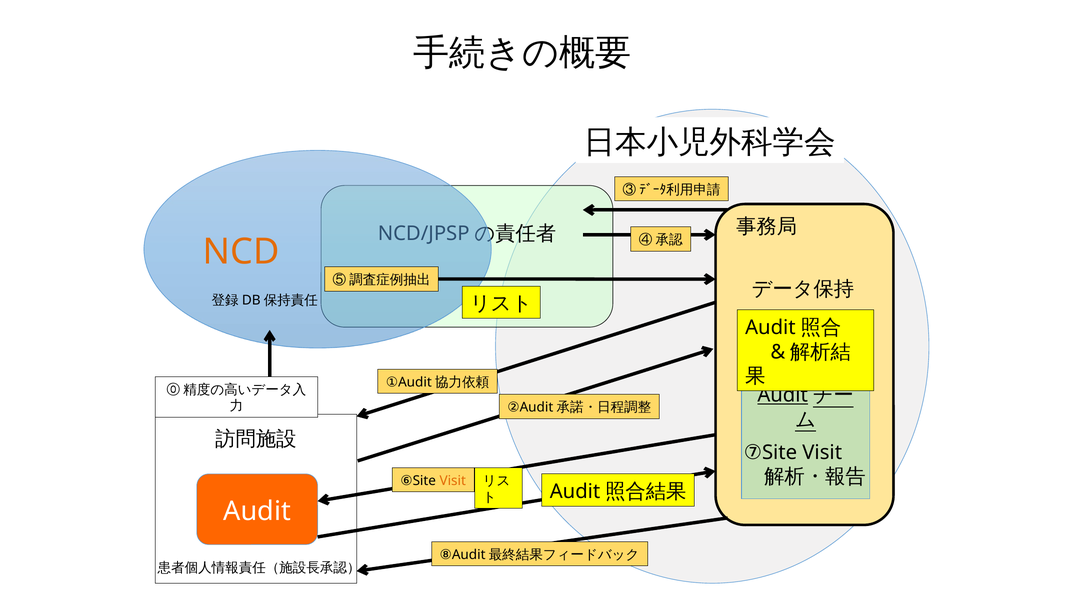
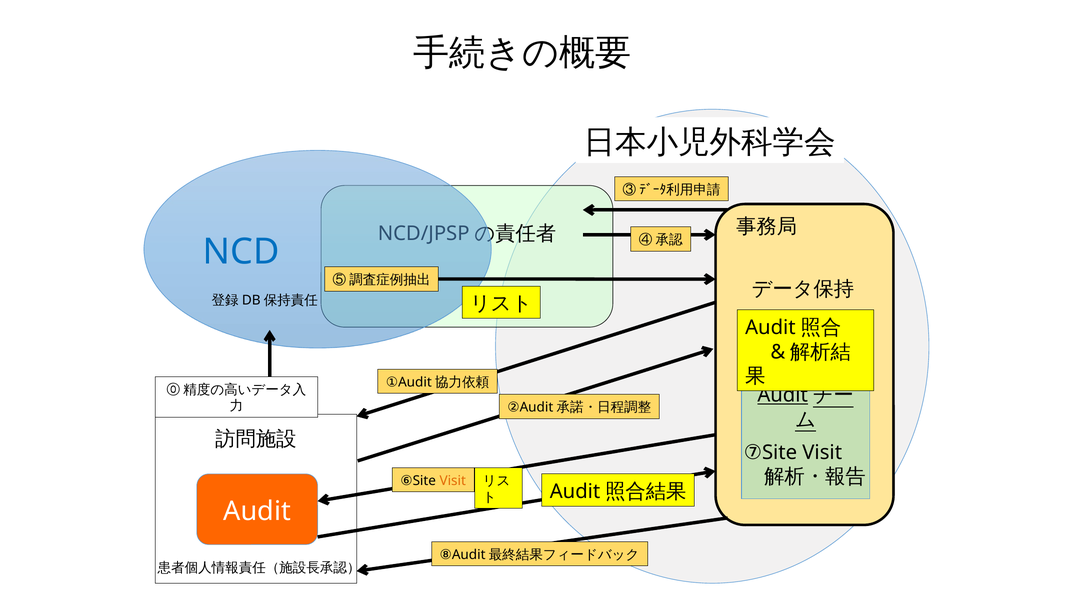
NCD colour: orange -> blue (241, 252)
